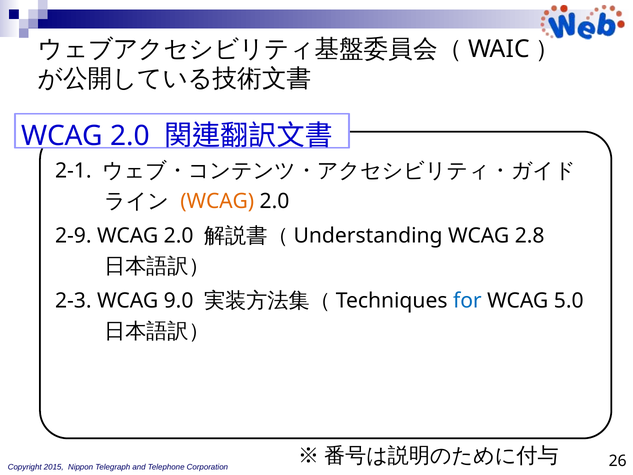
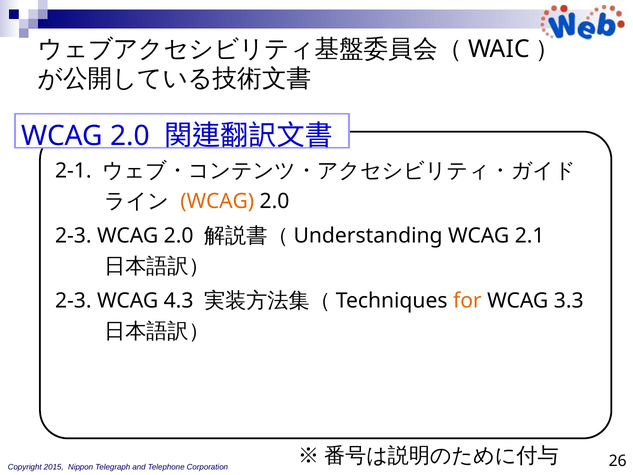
2-9: 2-9 -> 2-3 (73, 236)
2.8: 2.8 -> 2.1 (530, 236)
9.0: 9.0 -> 4.3 (179, 301)
for colour: blue -> orange (467, 301)
5.0: 5.0 -> 3.3 (569, 301)
